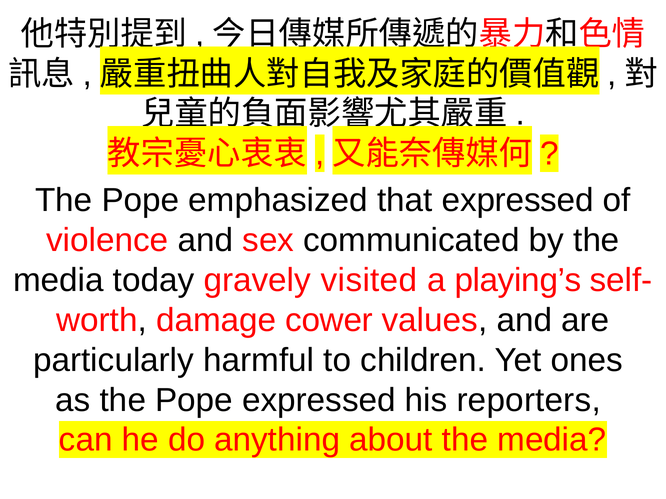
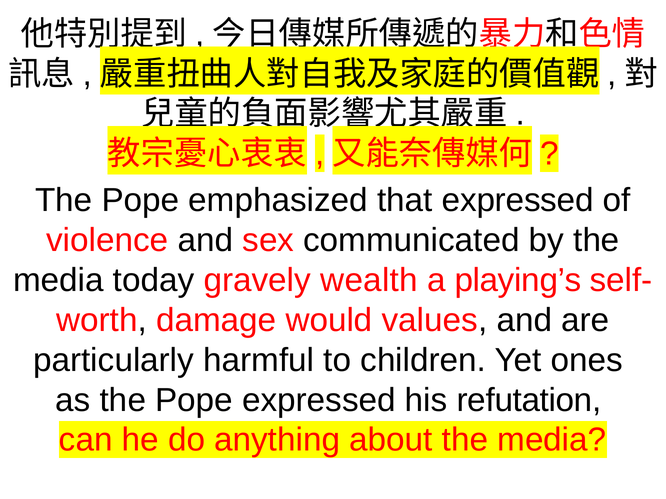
visited: visited -> wealth (369, 281)
cower: cower -> would (329, 321)
reporters: reporters -> refutation (529, 400)
